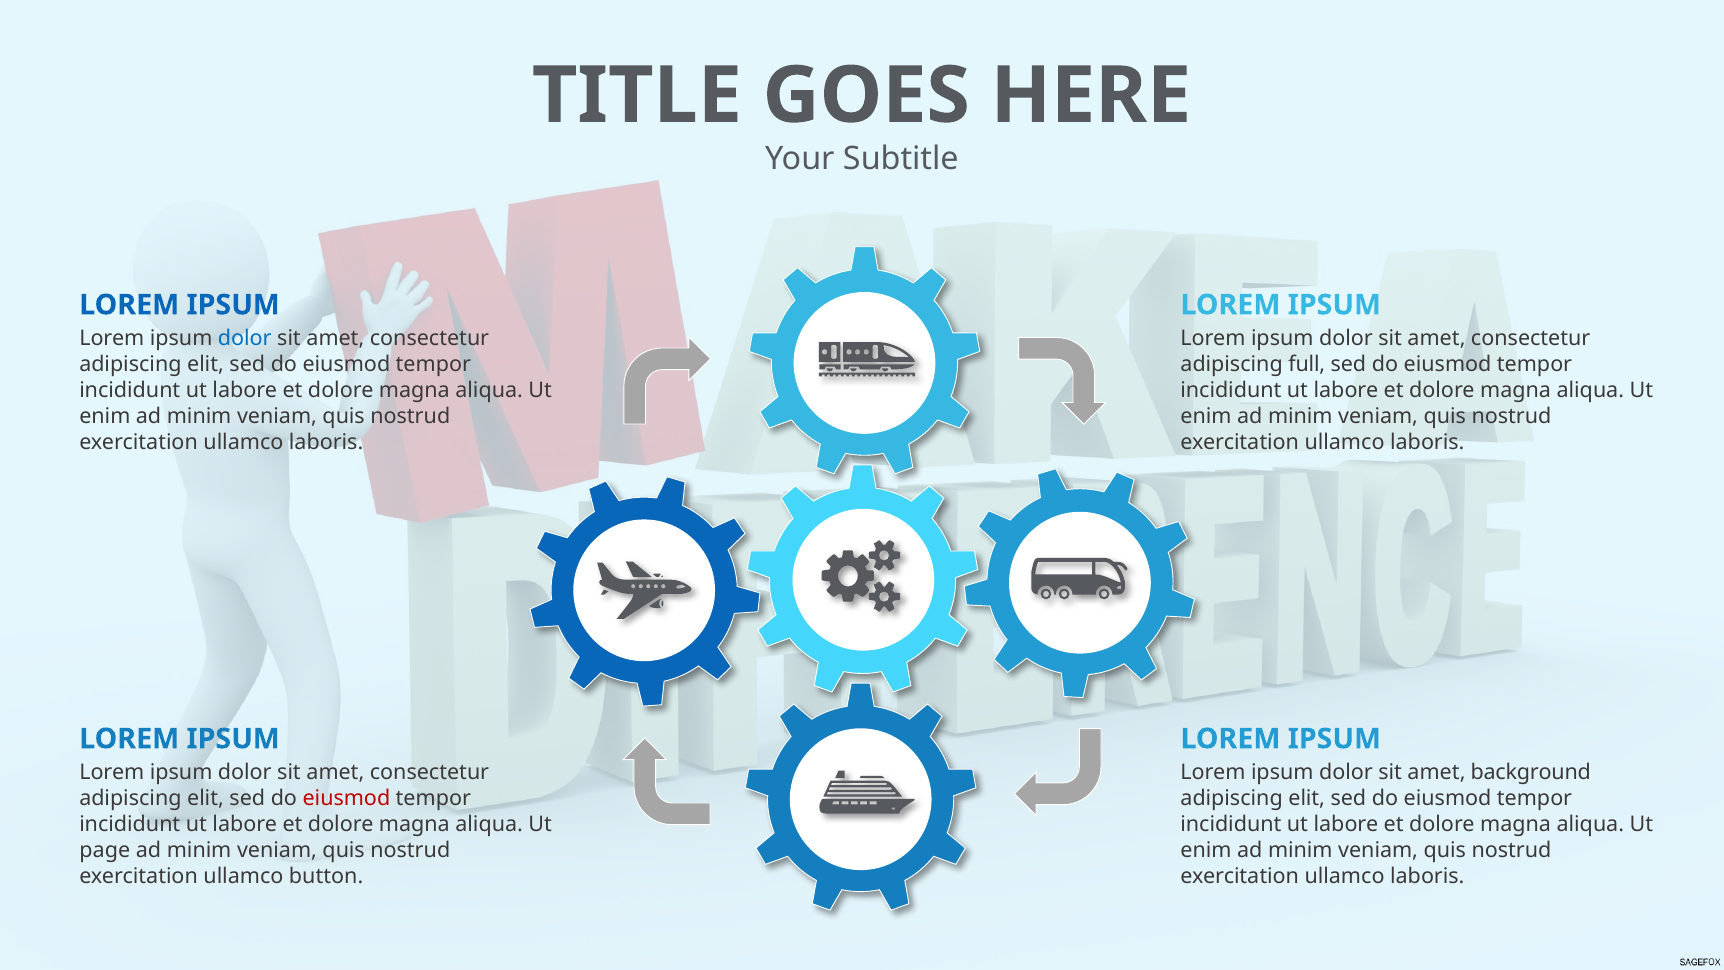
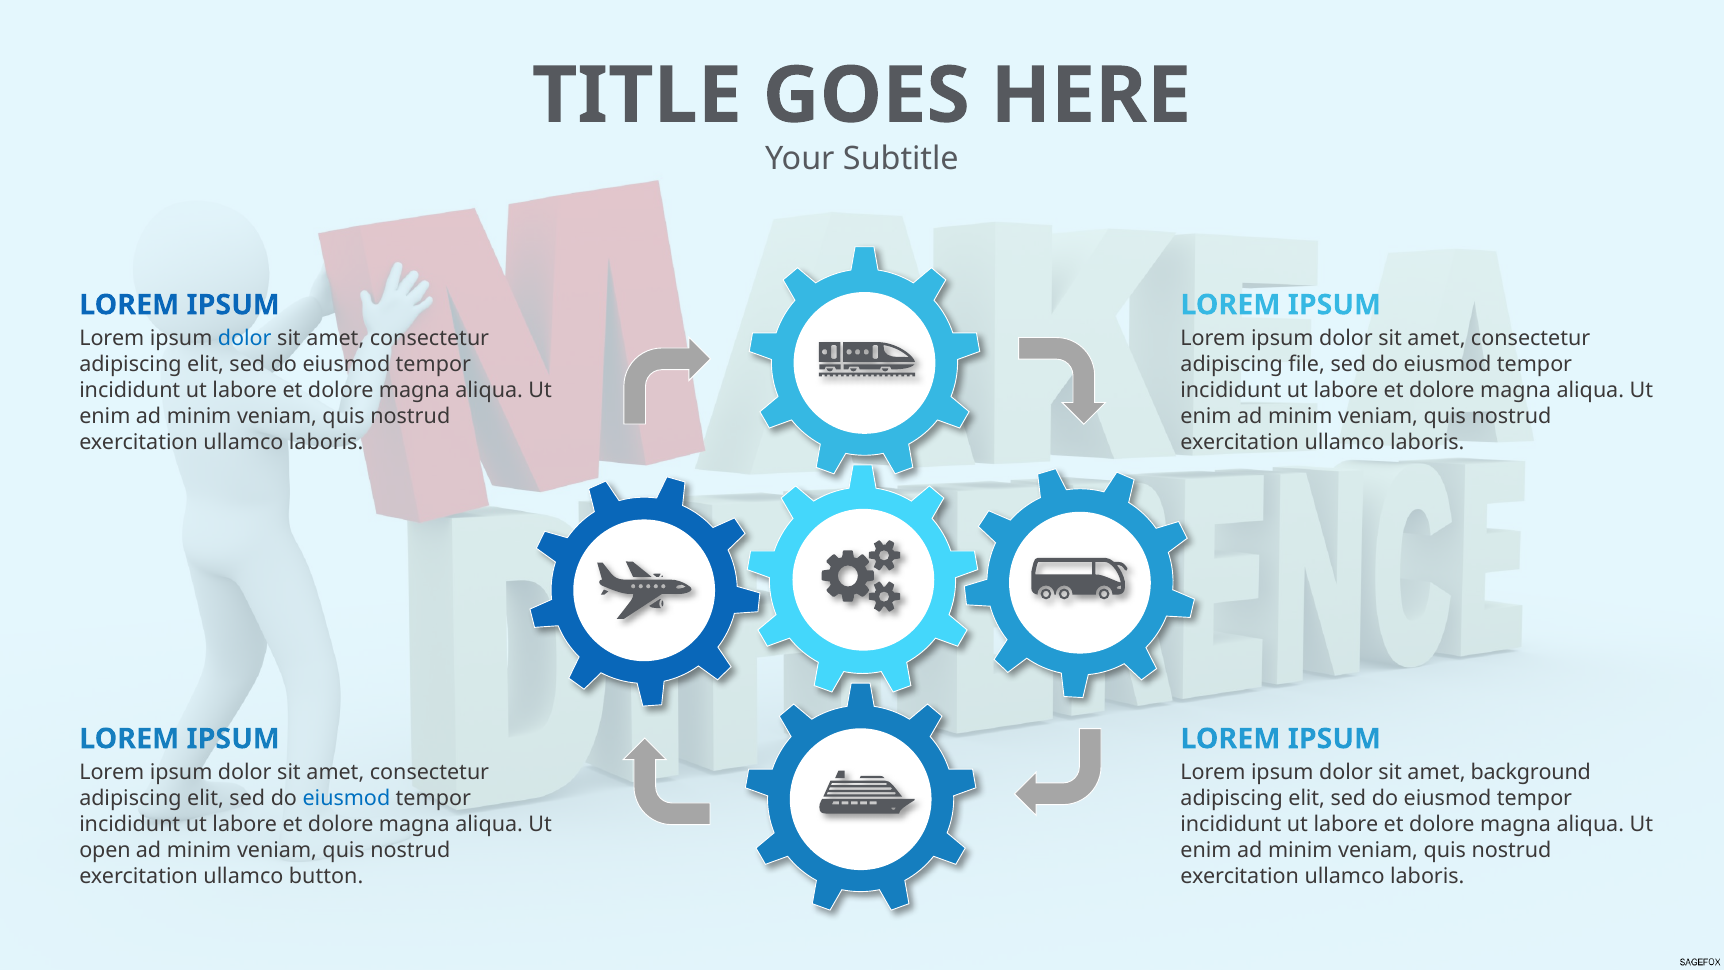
full: full -> file (1307, 365)
eiusmod colour: red -> blue (346, 798)
page: page -> open (105, 850)
